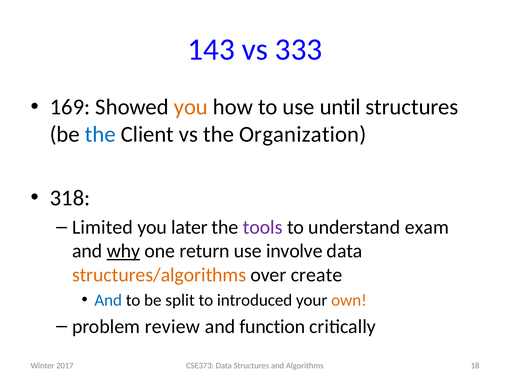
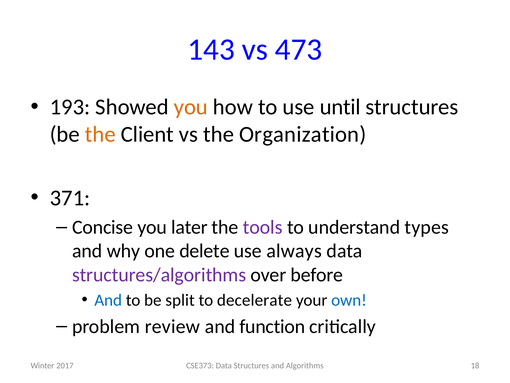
333: 333 -> 473 (299, 49)
169: 169 -> 193 (70, 107)
the colour: blue -> orange (100, 134)
318: 318 -> 371 (70, 198)
Limited: Limited -> Concise (103, 227)
exam: exam -> types (427, 227)
why underline: present -> none (123, 251)
return: return -> delete (204, 251)
involve: involve -> always (294, 251)
structures/algorithms colour: orange -> purple (159, 275)
create: create -> before (317, 275)
introduced: introduced -> decelerate (254, 300)
own colour: orange -> blue (349, 300)
